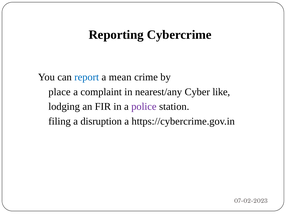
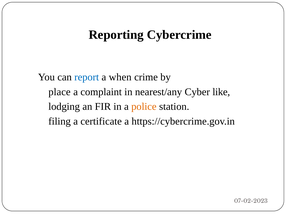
mean: mean -> when (120, 77)
police colour: purple -> orange (144, 107)
disruption: disruption -> certificate (101, 122)
